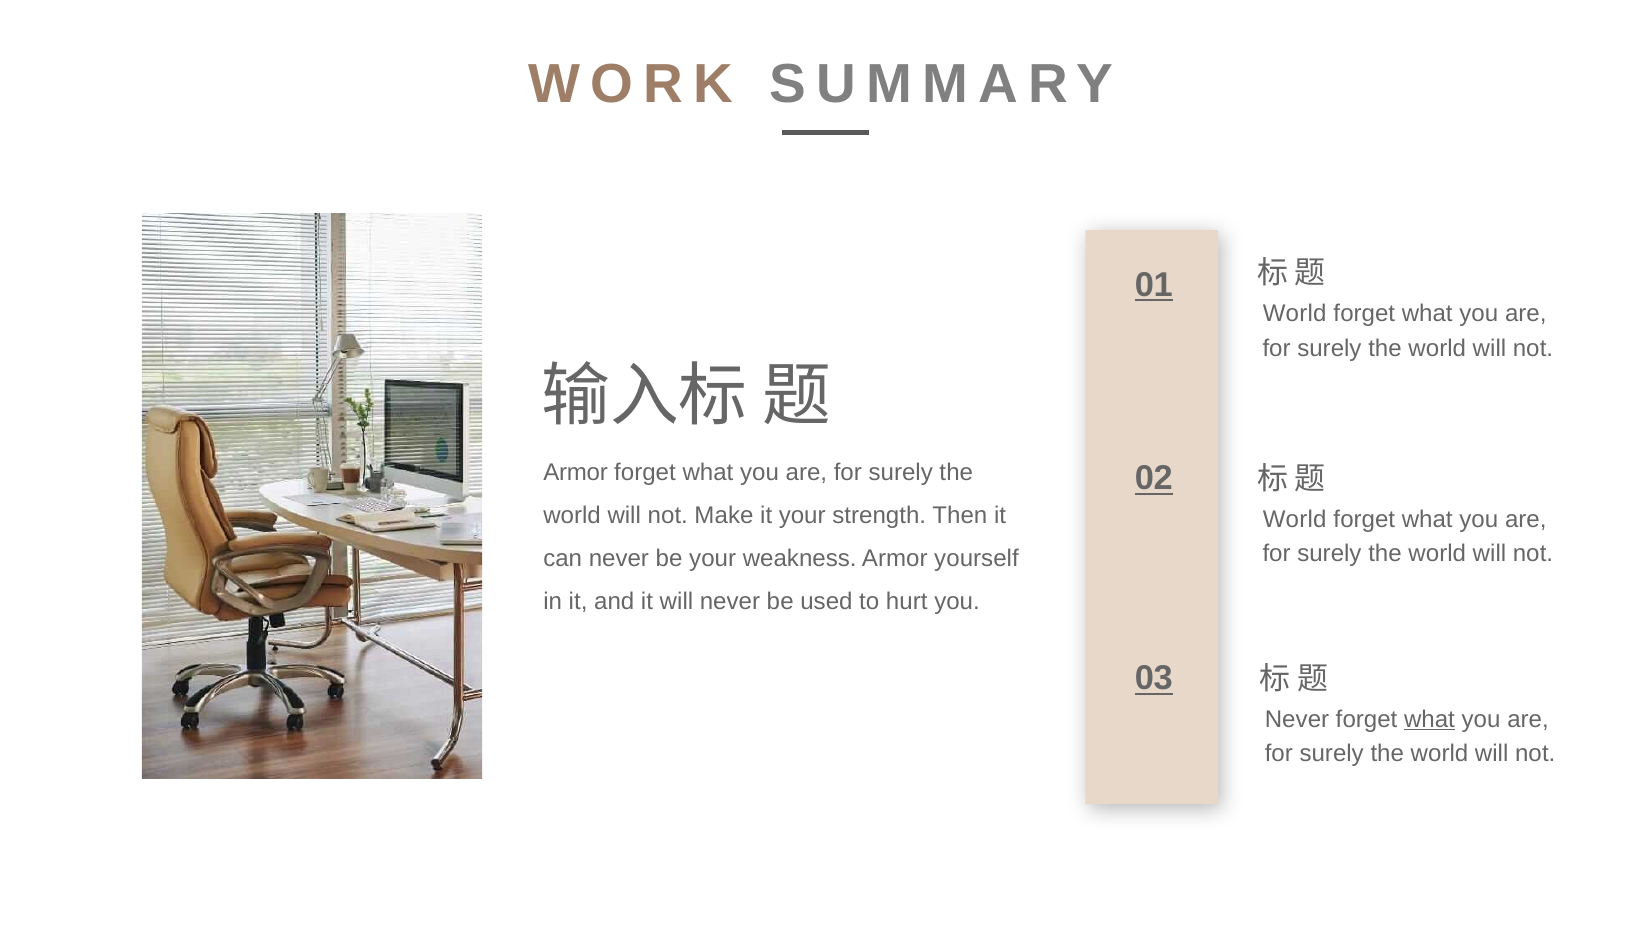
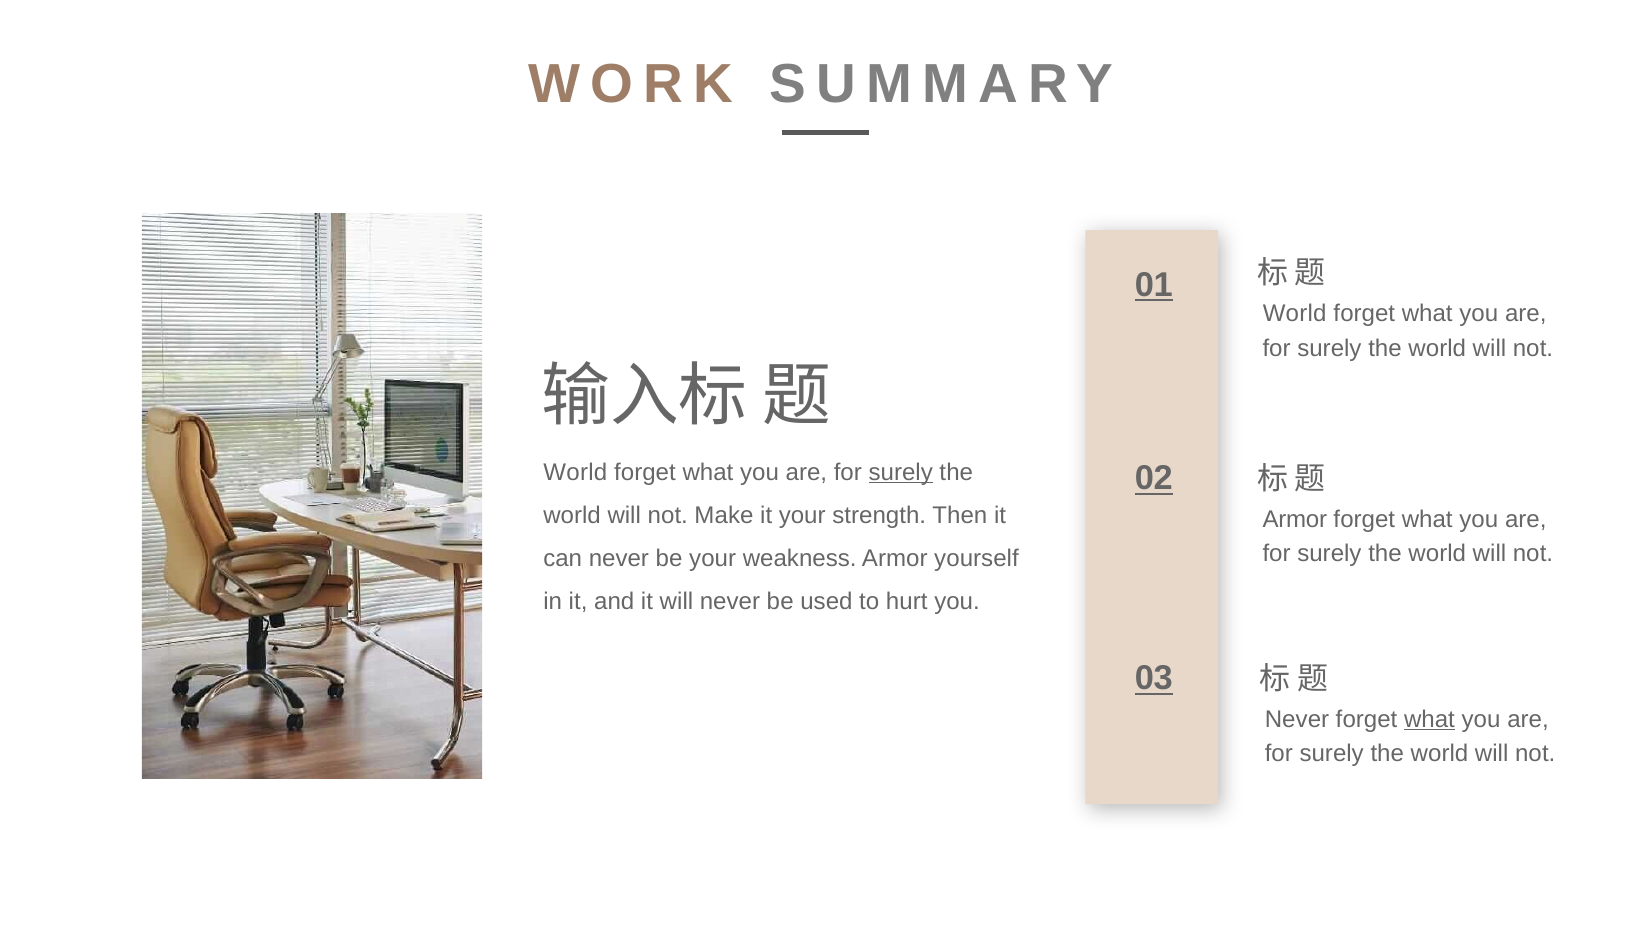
Armor: Armor -> World (575, 472)
surely underline: none -> present (901, 472)
World: World -> Armor (1295, 519)
